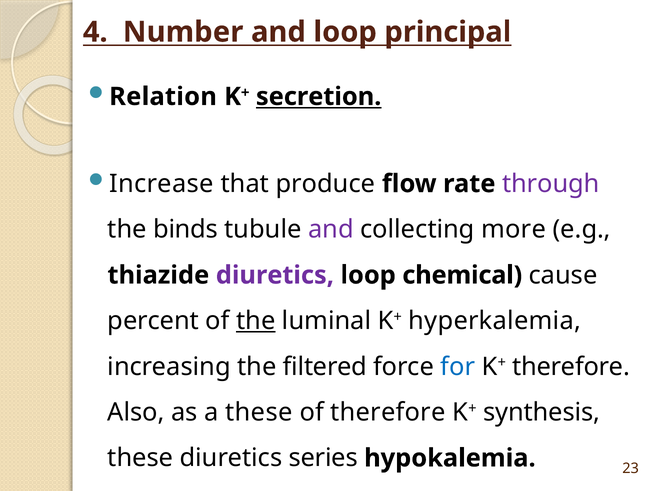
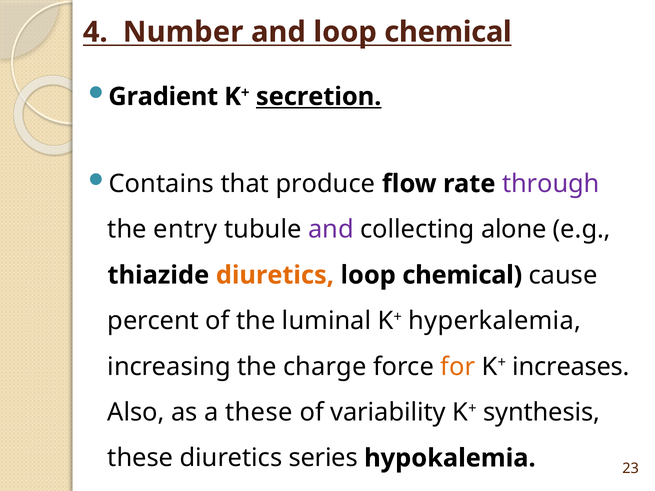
and loop principal: principal -> chemical (448, 32)
Relation: Relation -> Gradient (163, 97)
Increase: Increase -> Contains (161, 184)
binds: binds -> entry (185, 230)
more: more -> alone (514, 230)
diuretics colour: purple -> orange (275, 275)
the underline: present -> none (256, 321)
filtered: filtered -> charge (325, 367)
for colour: blue -> orange (458, 367)
K+ therefore: therefore -> increases (571, 367)
of therefore: therefore -> variability (388, 413)
